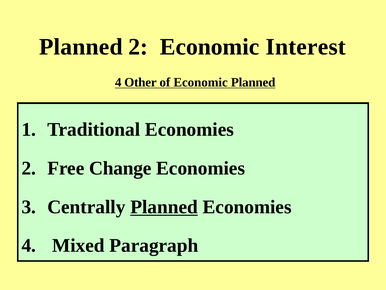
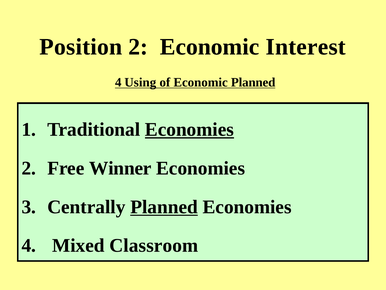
Planned: Planned -> Position (81, 47)
Other: Other -> Using (140, 82)
Economies underline: none -> present (189, 129)
Change: Change -> Winner (120, 168)
Paragraph: Paragraph -> Classroom (154, 245)
